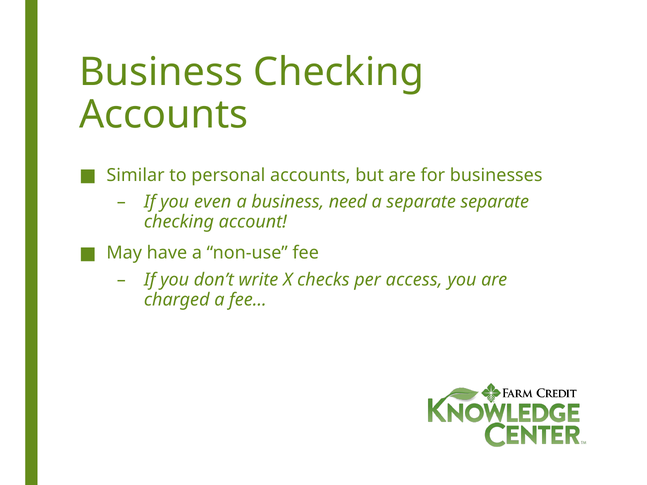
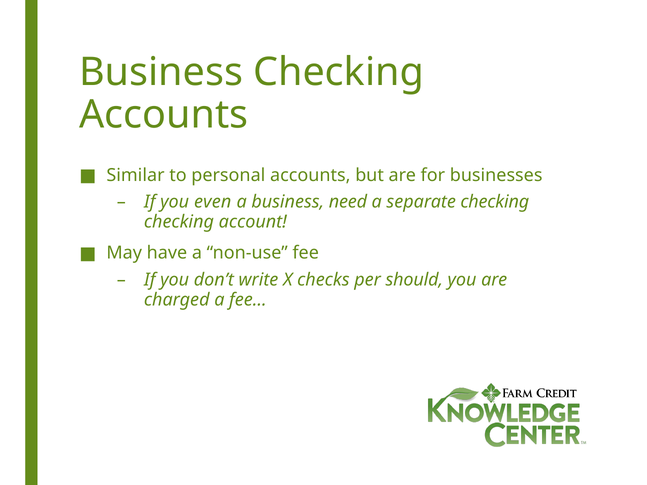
separate separate: separate -> checking (495, 202)
access: access -> should (414, 280)
